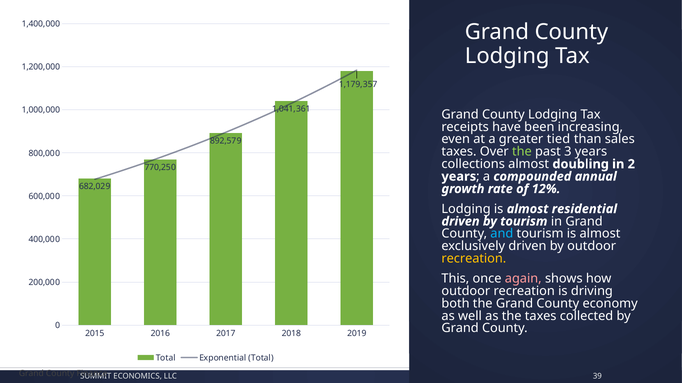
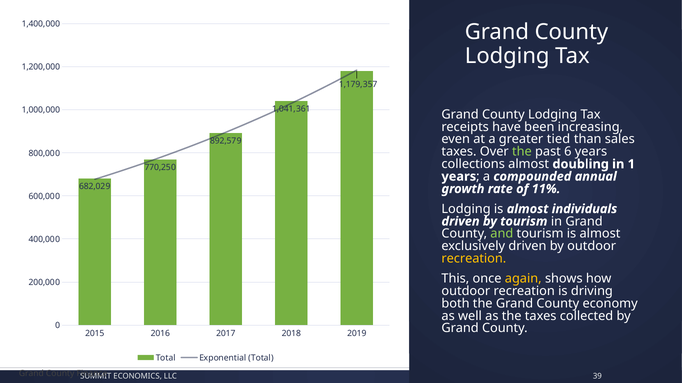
3: 3 -> 6 (568, 152)
2: 2 -> 1 (631, 164)
12%: 12% -> 11% (546, 189)
residential: residential -> individuals (584, 209)
and colour: light blue -> light green (502, 234)
again colour: pink -> yellow (523, 279)
